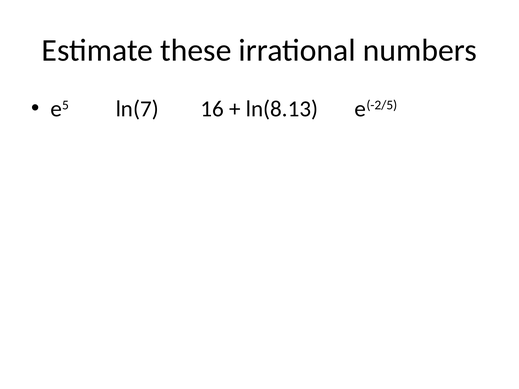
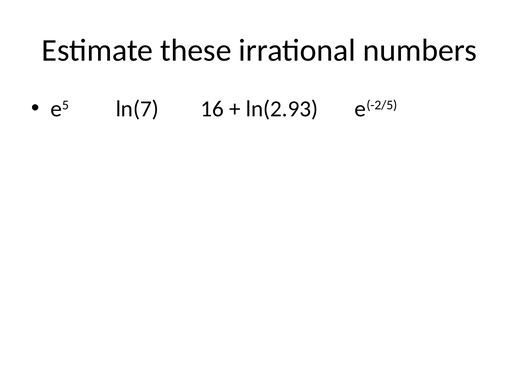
ln(8.13: ln(8.13 -> ln(2.93 (282, 109)
